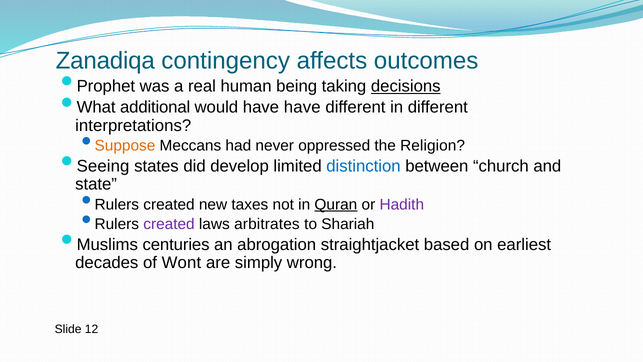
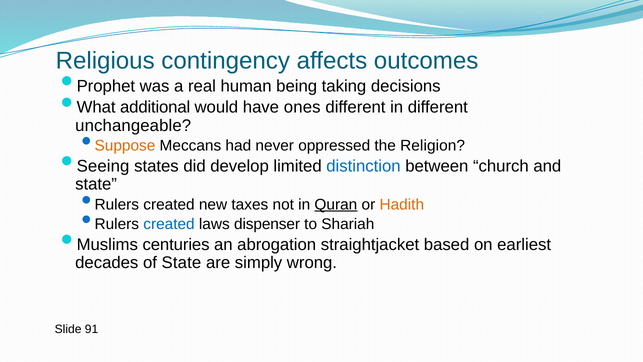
Zanadiqa: Zanadiqa -> Religious (105, 60)
decisions underline: present -> none (406, 86)
have have: have -> ones (302, 107)
interpretations: interpretations -> unchangeable (133, 125)
Hadith colour: purple -> orange (402, 204)
created colour: purple -> blue (169, 224)
arbitrates: arbitrates -> dispenser (267, 224)
of Wont: Wont -> State (181, 262)
12: 12 -> 91 (92, 329)
